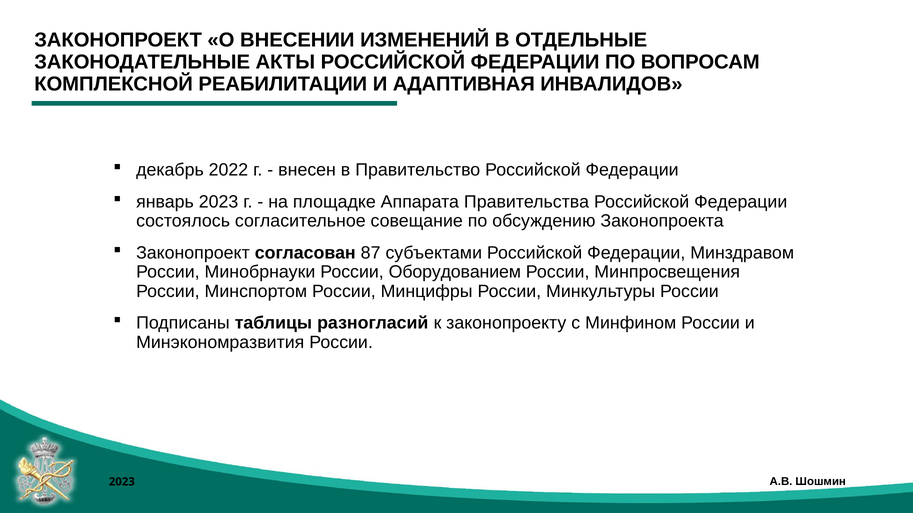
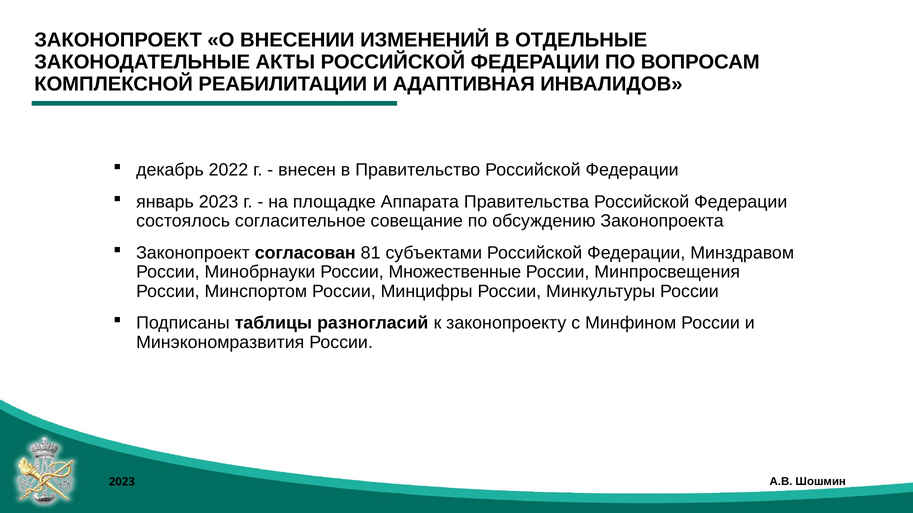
87: 87 -> 81 (371, 253)
Оборудованием: Оборудованием -> Множественные (455, 272)
